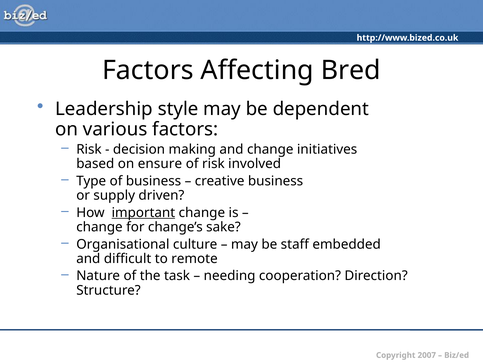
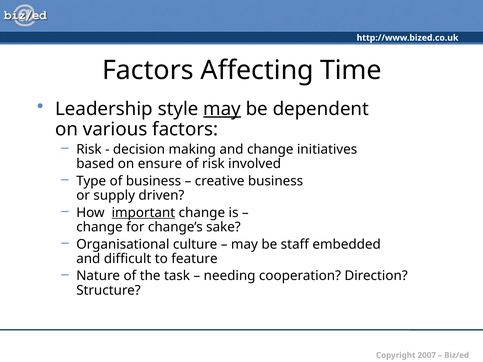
Bred: Bred -> Time (351, 70)
may underline: none -> present (222, 109)
remote: remote -> feature (194, 259)
